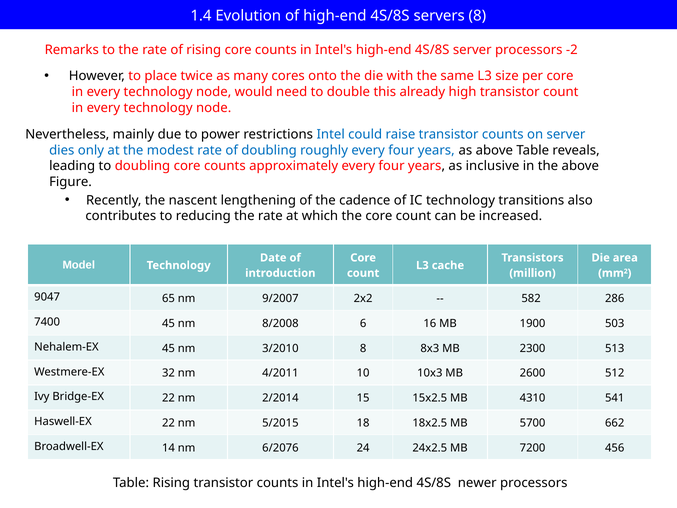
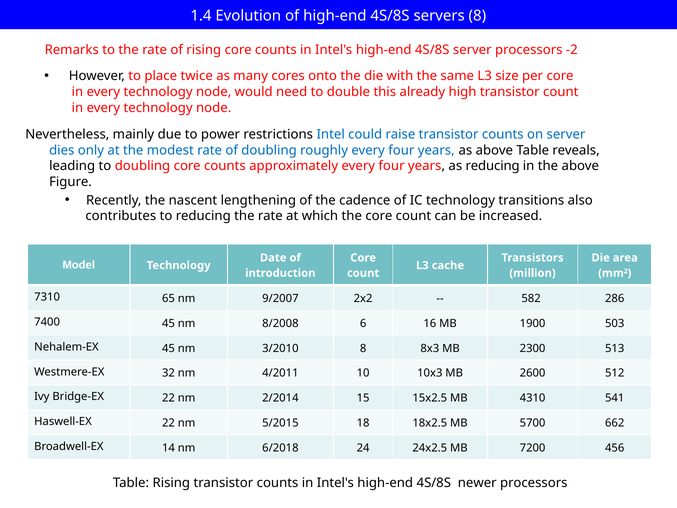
as inclusive: inclusive -> reducing (493, 166)
9047: 9047 -> 7310 (47, 297)
6/2076: 6/2076 -> 6/2018 (280, 448)
